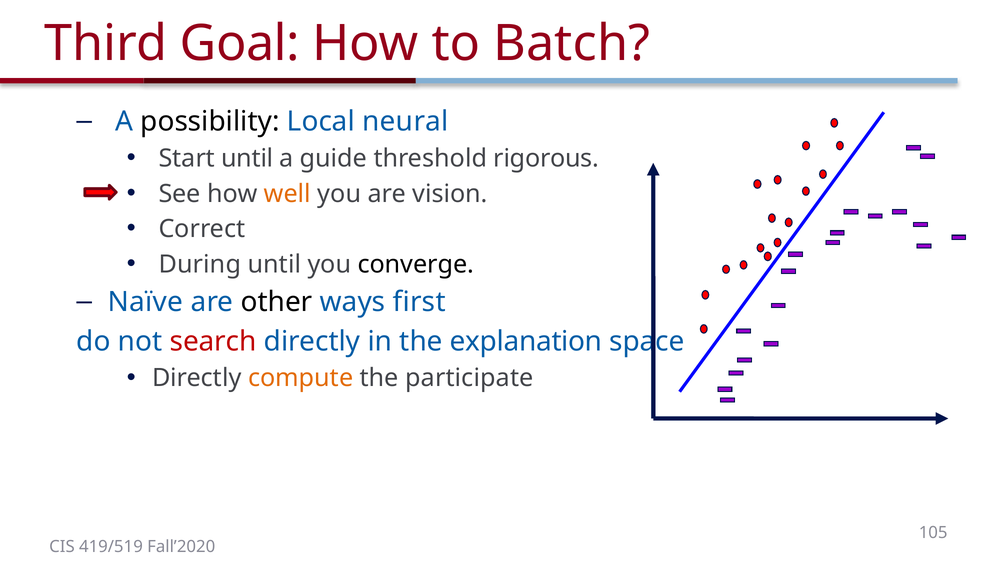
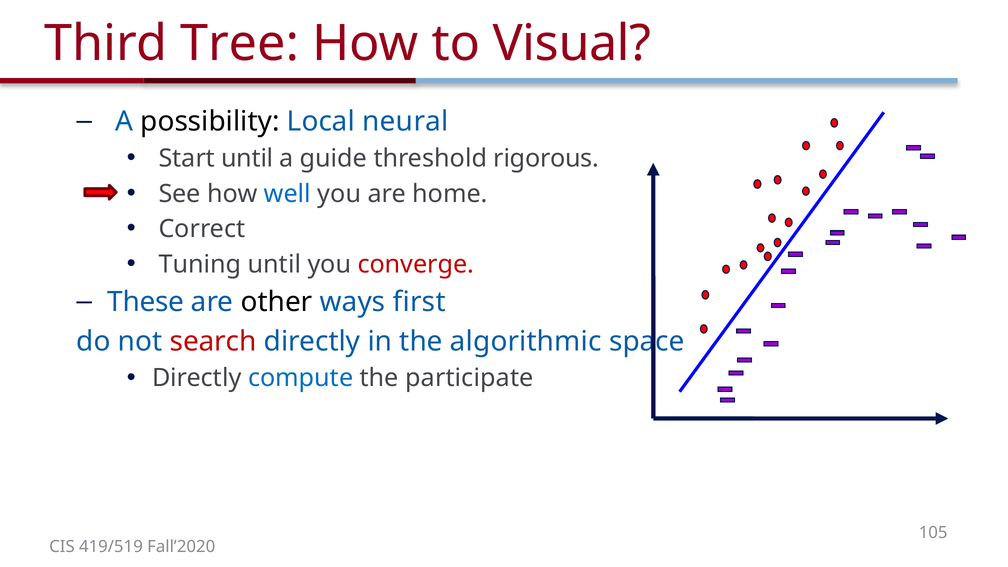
Goal: Goal -> Tree (240, 43)
Batch: Batch -> Visual (572, 43)
well colour: orange -> blue (287, 194)
vision: vision -> home (450, 194)
During: During -> Tuning (200, 264)
converge colour: black -> red (416, 264)
Naïve: Naïve -> These (146, 302)
explanation: explanation -> algorithmic (526, 341)
compute colour: orange -> blue (301, 378)
